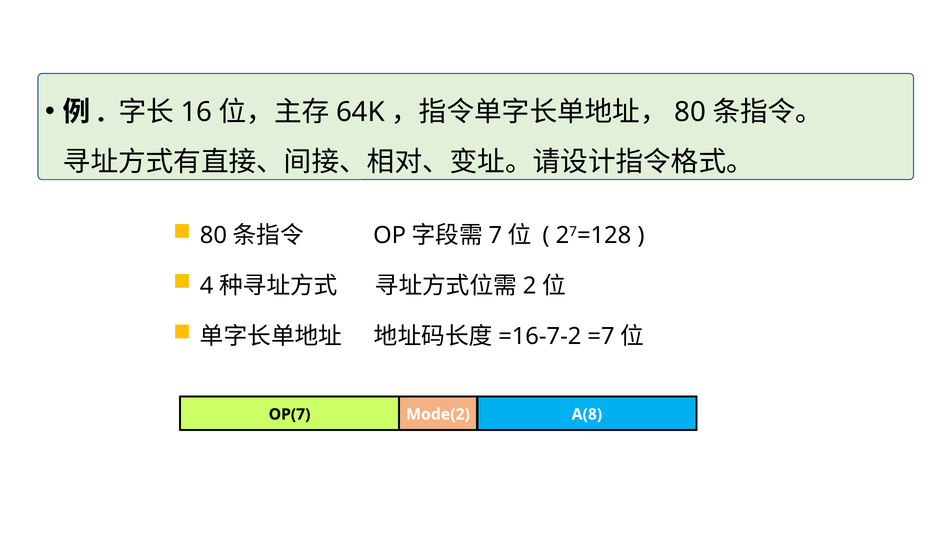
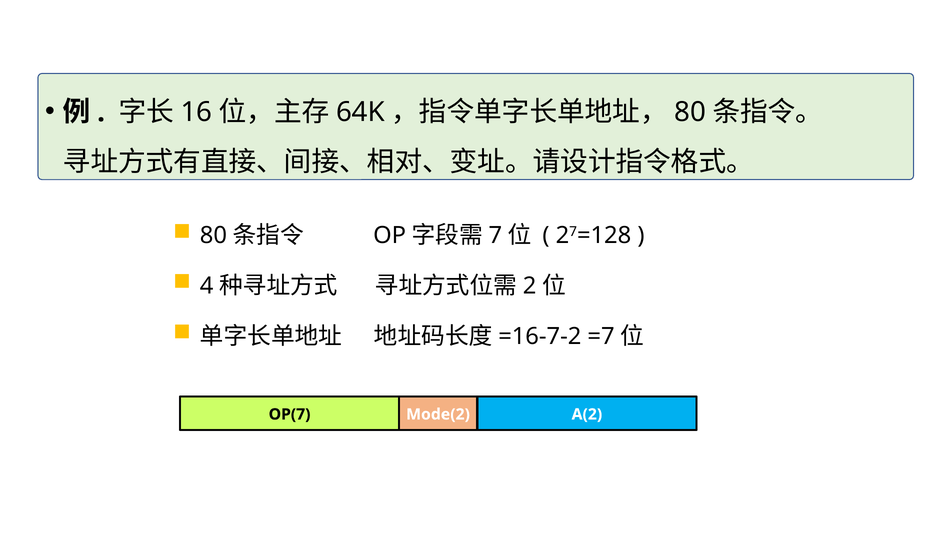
A(8: A(8 -> A(2 (587, 414)
